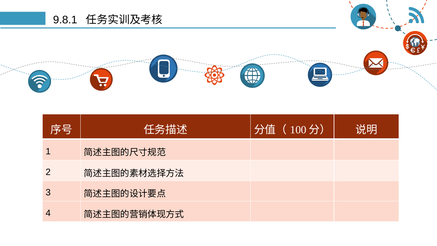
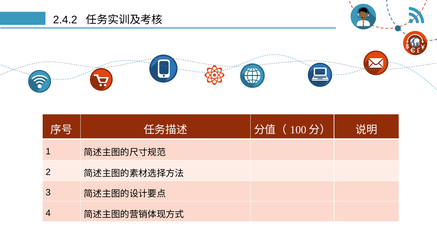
9.8.1: 9.8.1 -> 2.4.2 (65, 20)
